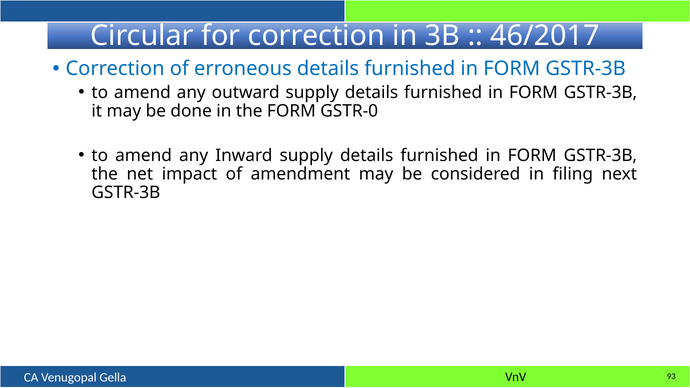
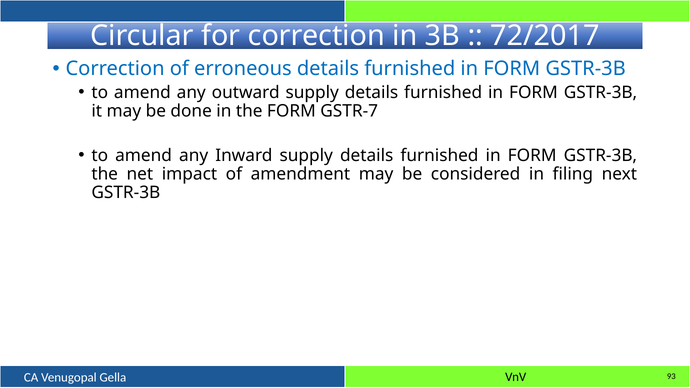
46/2017: 46/2017 -> 72/2017 (545, 36)
GSTR-0: GSTR-0 -> GSTR-7 (349, 111)
